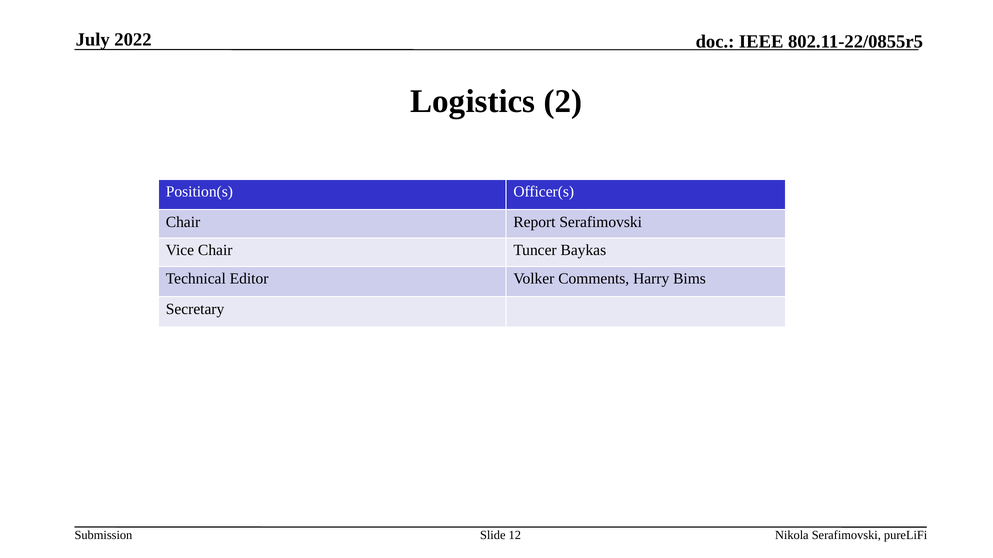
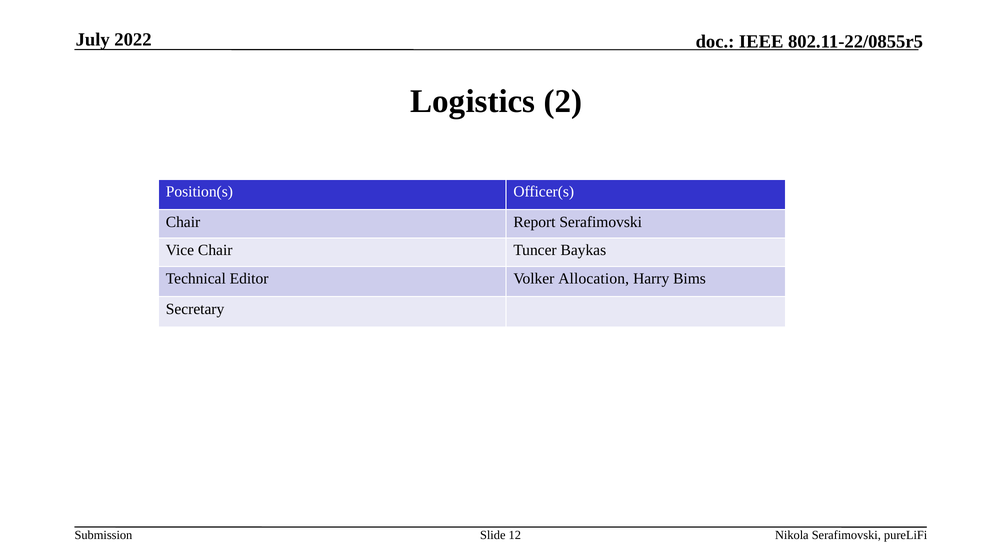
Comments: Comments -> Allocation (594, 279)
